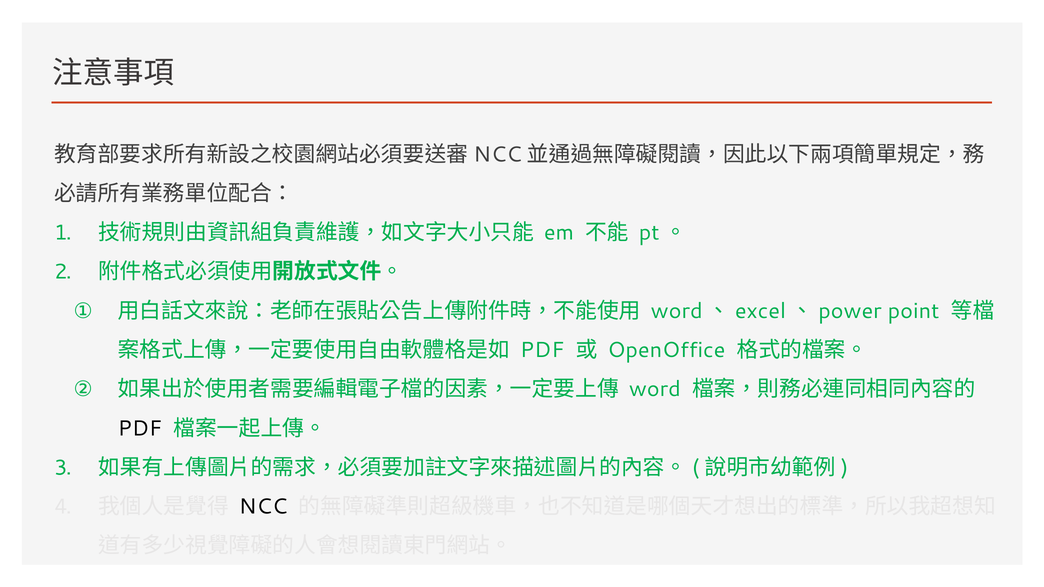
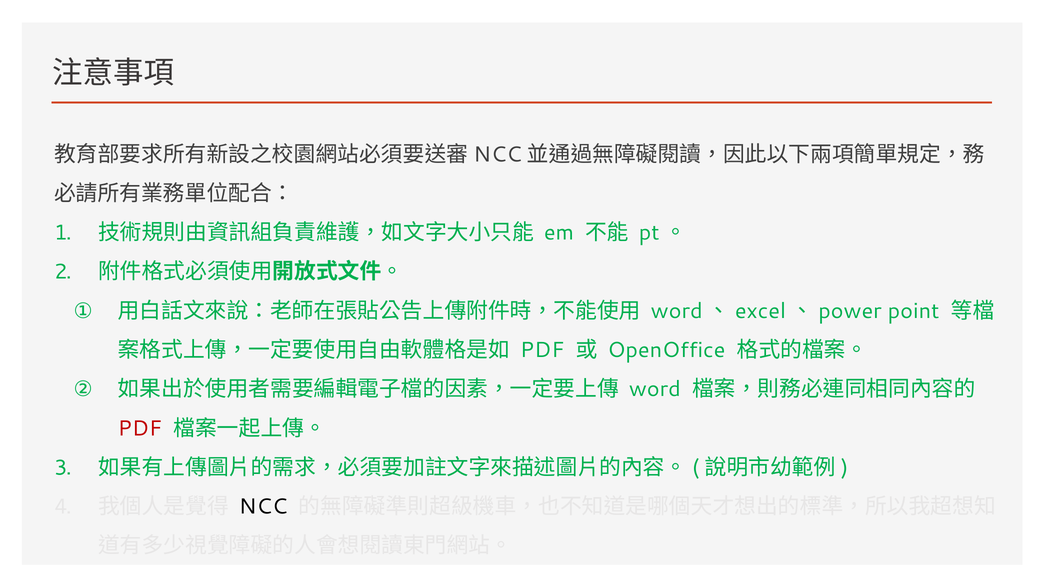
PDF colour: black -> red (140, 429)
